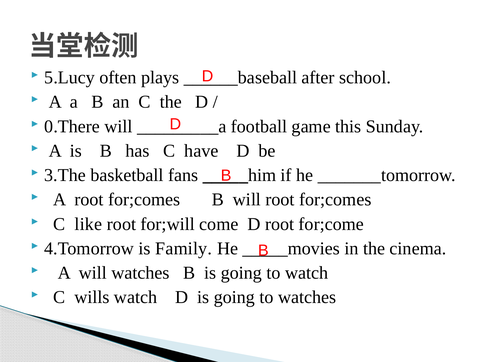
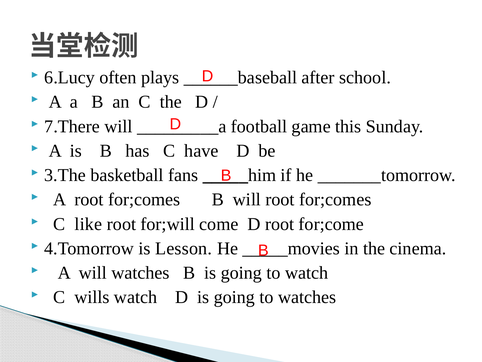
5.Lucy: 5.Lucy -> 6.Lucy (70, 77)
0.There: 0.There -> 7.There (72, 126)
Family: Family -> Lesson (184, 248)
